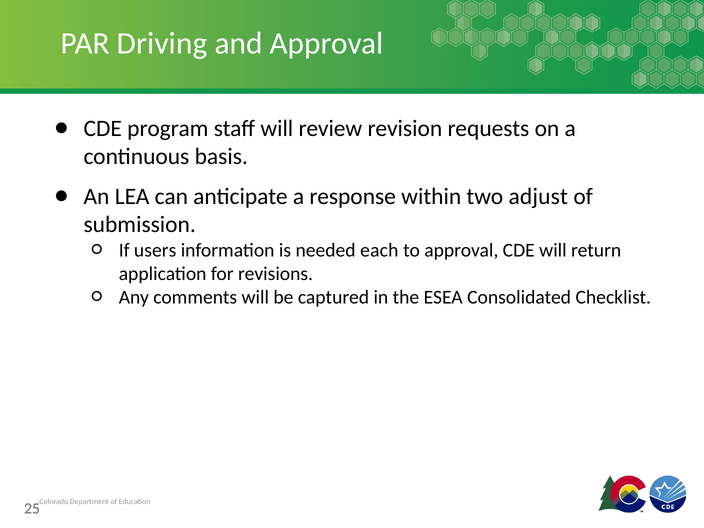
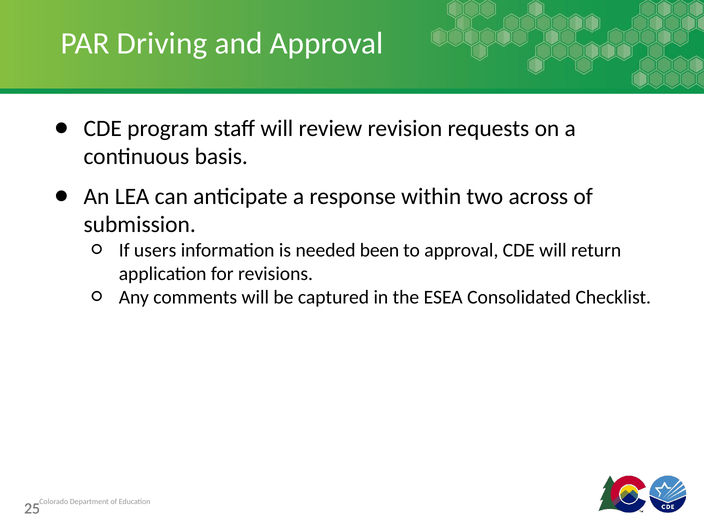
adjust: adjust -> across (538, 196)
each: each -> been (380, 250)
